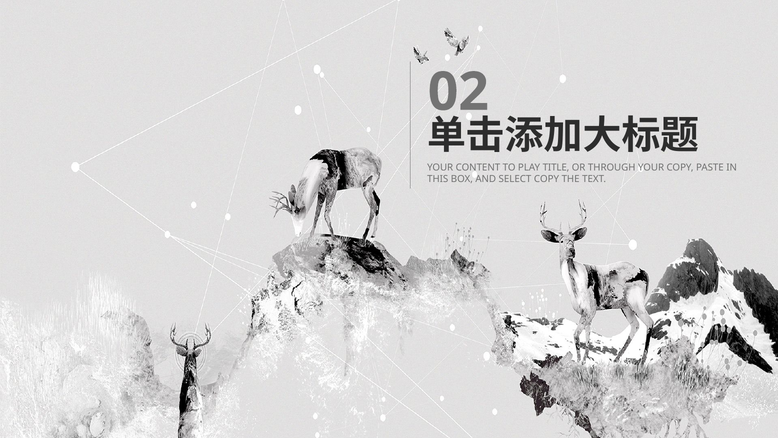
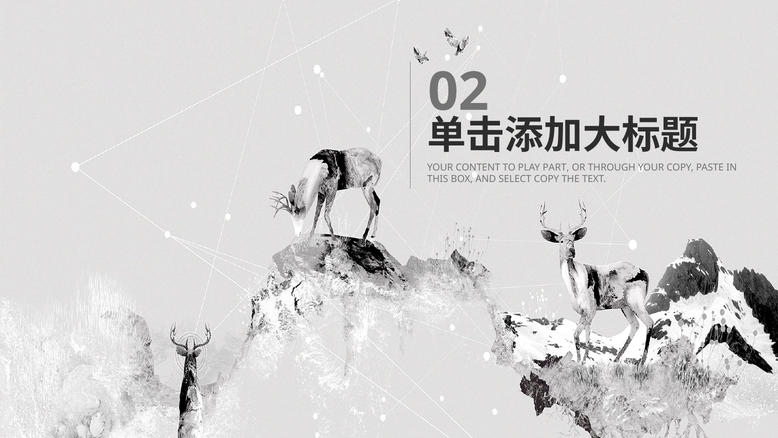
TITLE: TITLE -> PART (556, 167)
